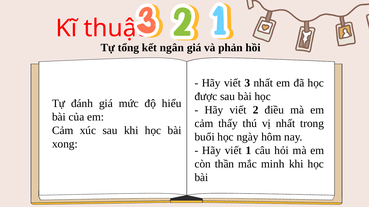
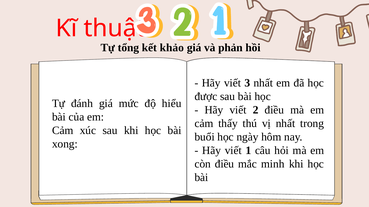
ngân: ngân -> khảo (172, 48)
còn thần: thần -> điều (225, 164)
